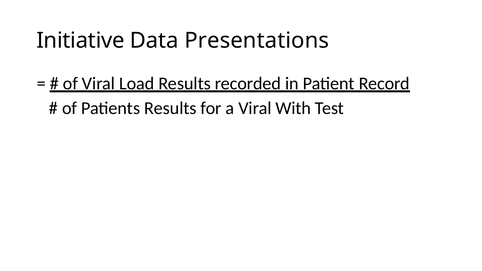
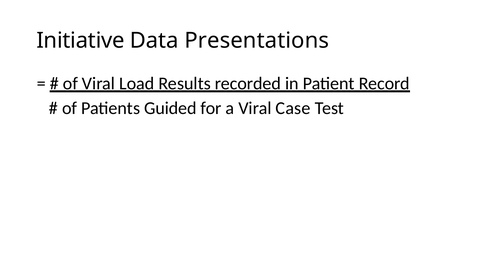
Patients Results: Results -> Guided (170, 108)
With: With -> Case (293, 108)
